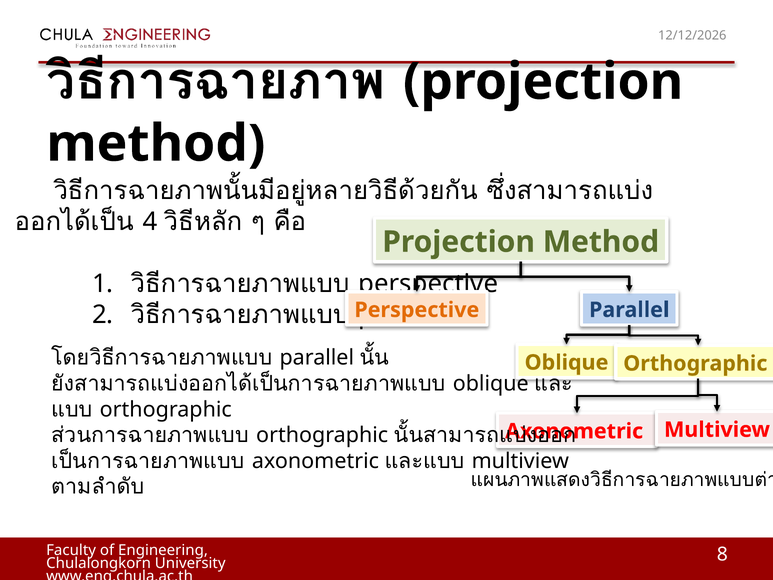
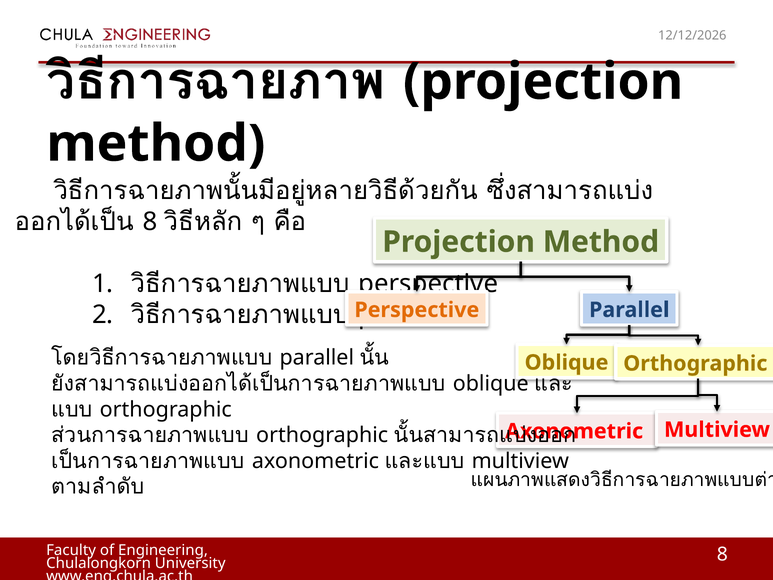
4: 4 -> 8 (150, 222)
